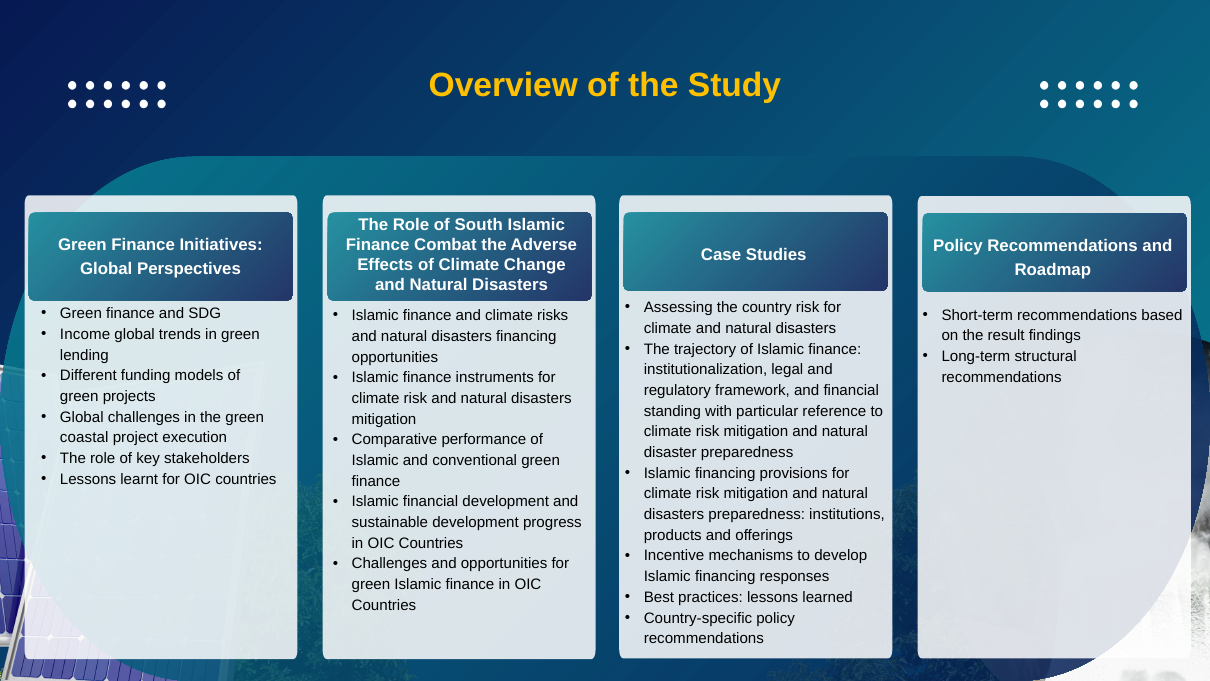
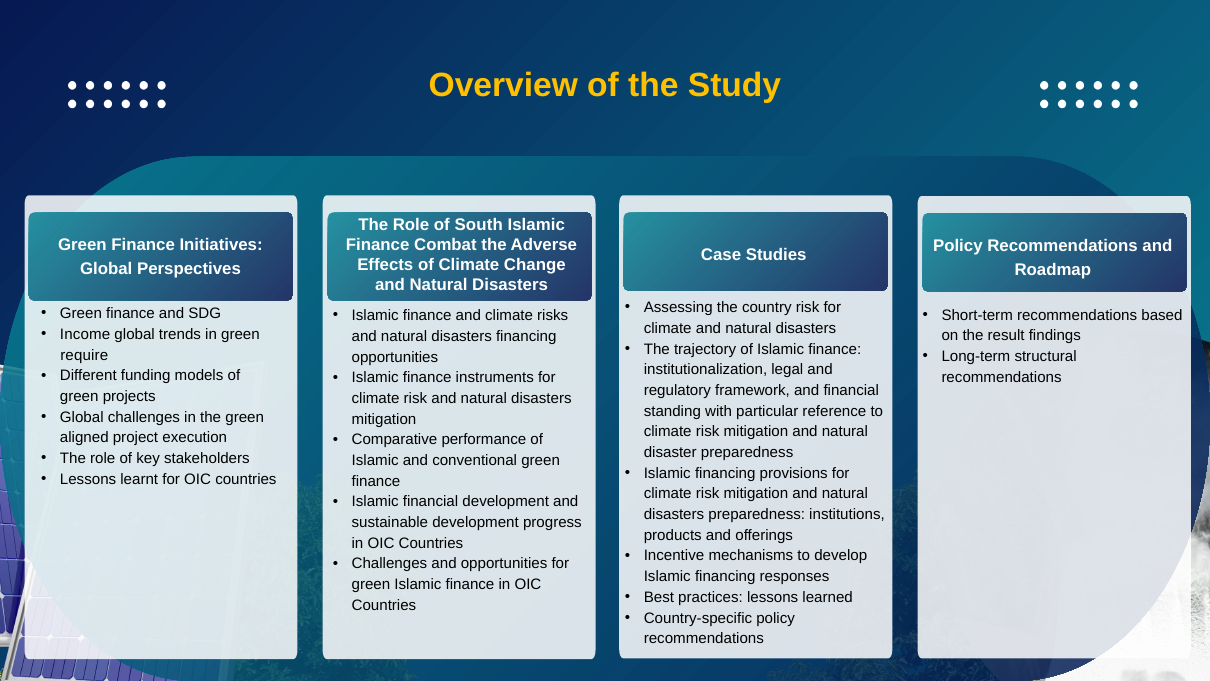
lending: lending -> require (84, 355)
coastal: coastal -> aligned (84, 438)
